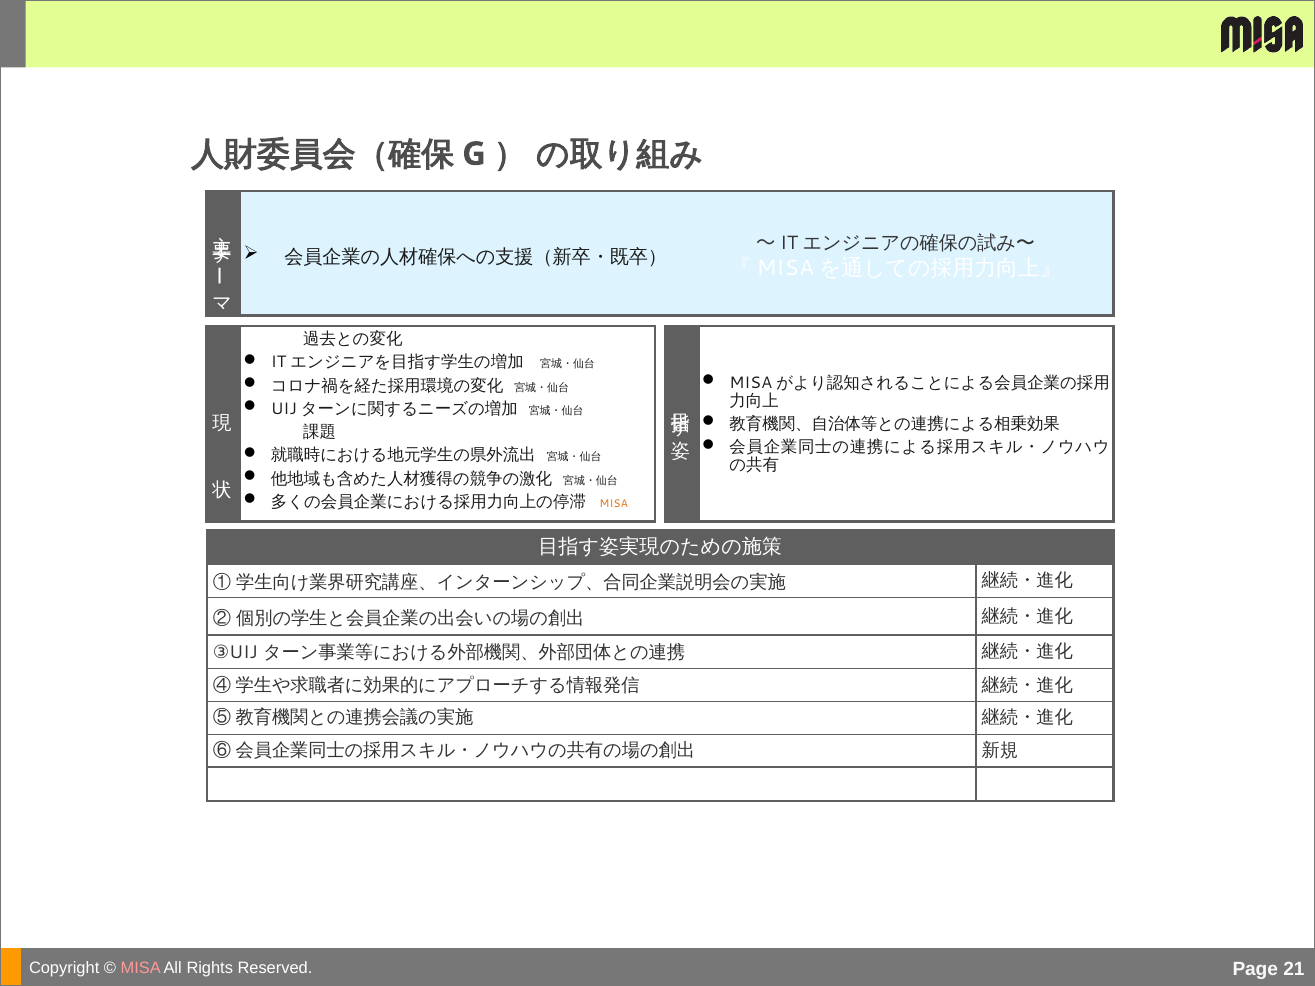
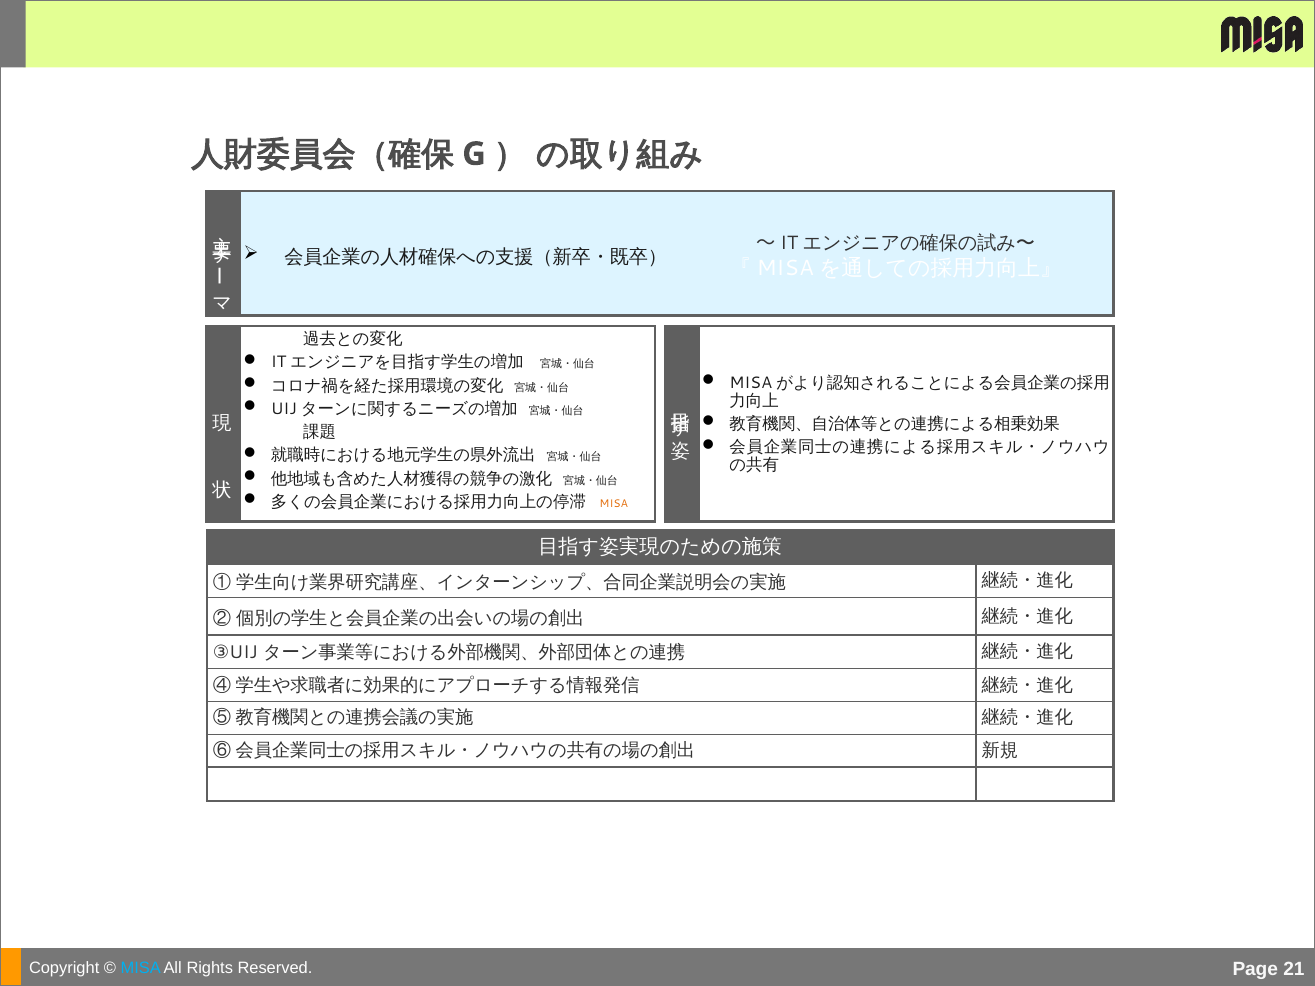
MISA colour: pink -> light blue (141, 969)
